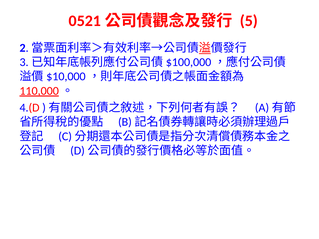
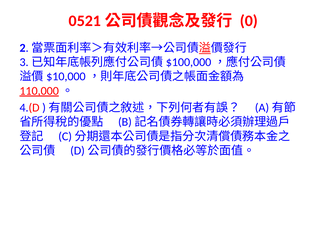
5: 5 -> 0 (249, 21)
